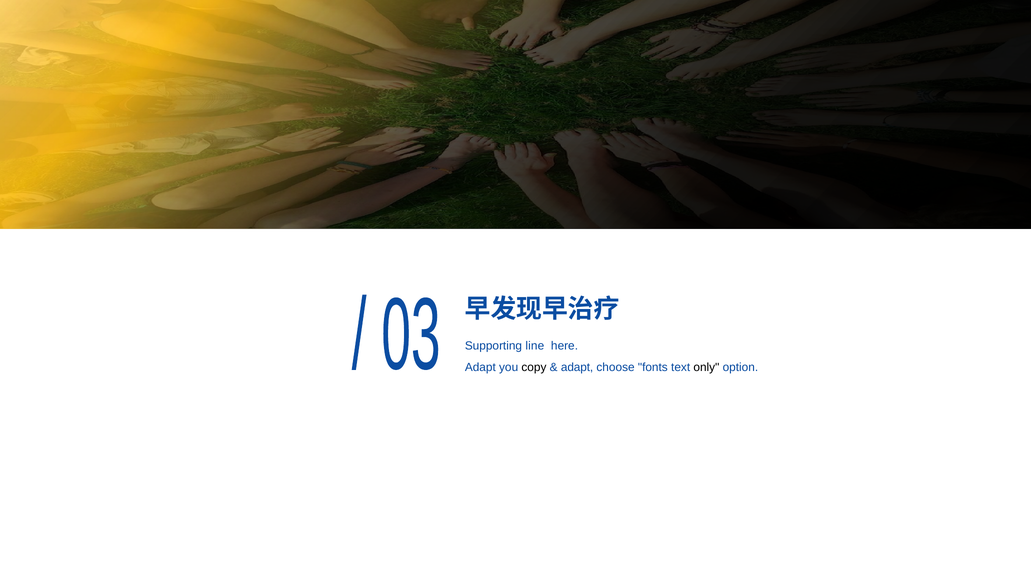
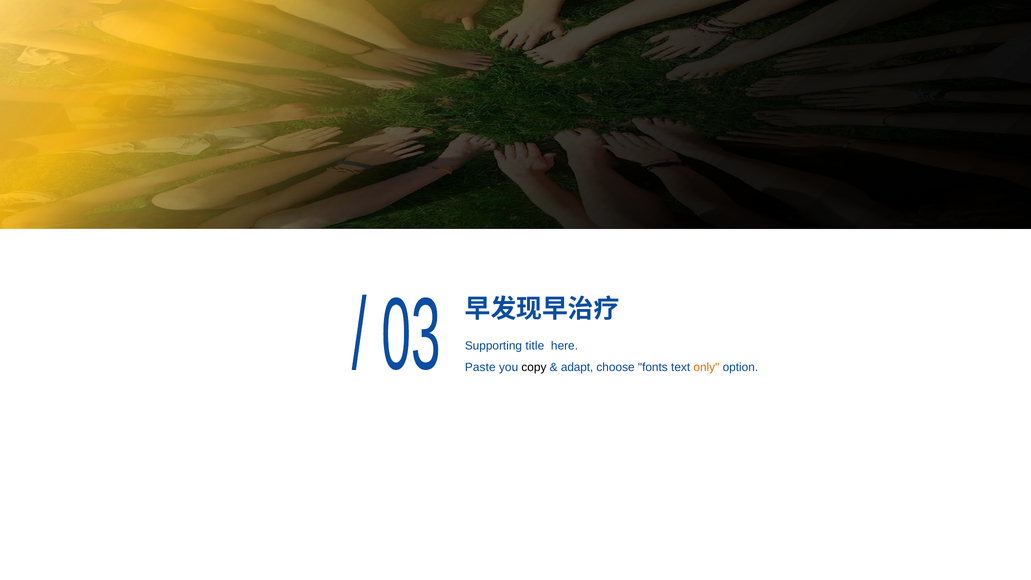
line: line -> title (535, 346)
Adapt: Adapt -> Paste (480, 367)
only colour: black -> orange (706, 367)
